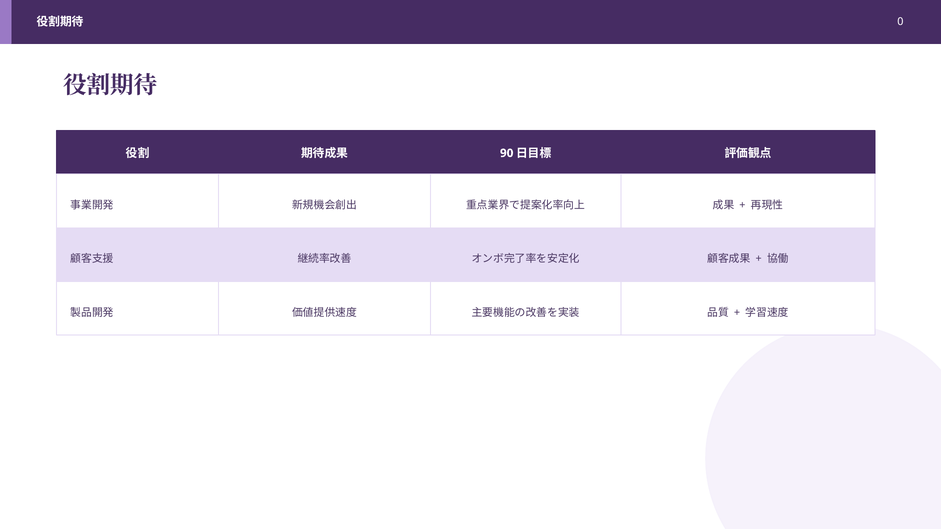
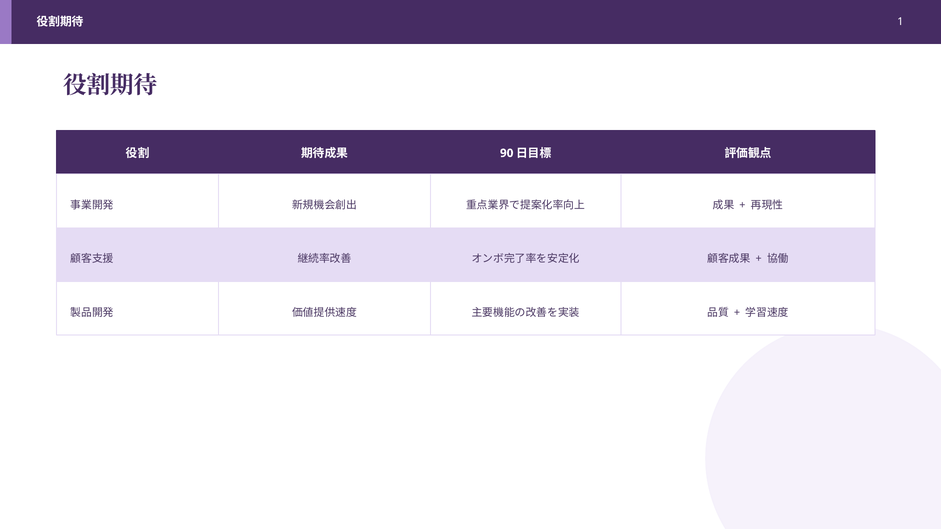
0: 0 -> 1 (900, 22)
